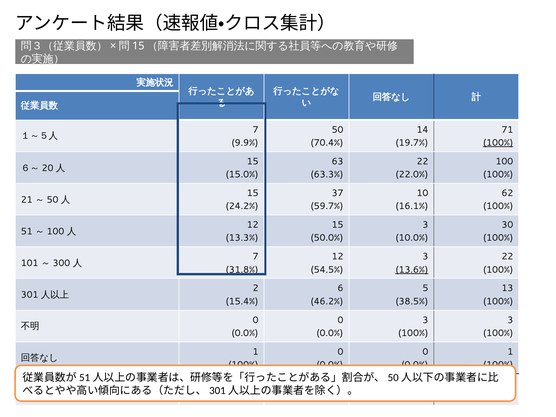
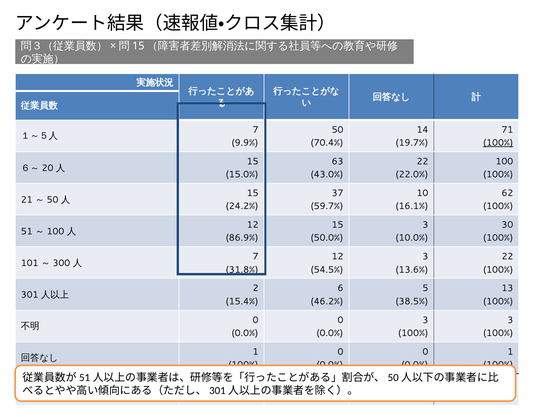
63.3%: 63.3% -> 43.0% (327, 174)
13.3%: 13.3% -> 86.9% (242, 238)
13.6% underline: present -> none (412, 270)
